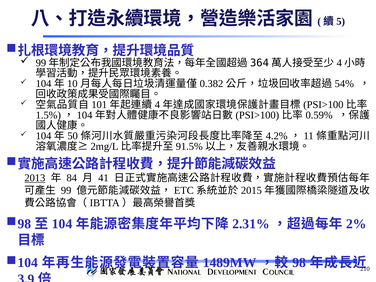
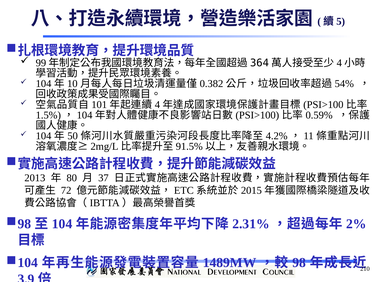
2013 underline: present -> none (35, 178)
84: 84 -> 80 (72, 178)
41: 41 -> 37 (103, 178)
99: 99 -> 72 (66, 191)
